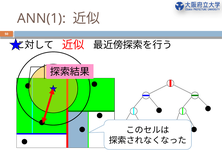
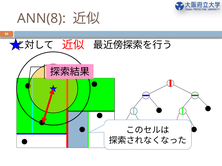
ANN(1: ANN(1 -> ANN(8 (41, 19)
